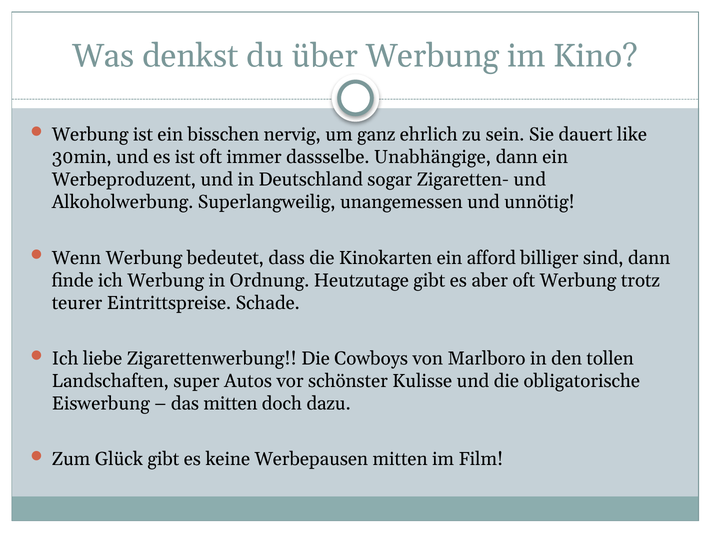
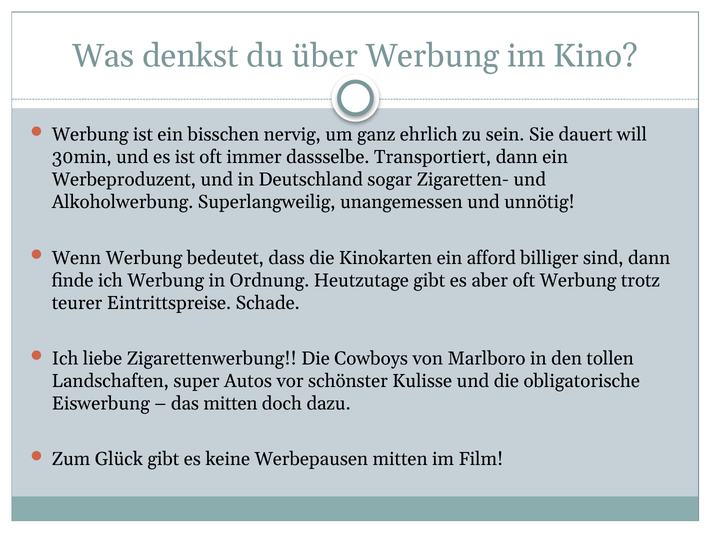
like: like -> will (632, 135)
Unabhängige: Unabhängige -> Transportiert (433, 157)
